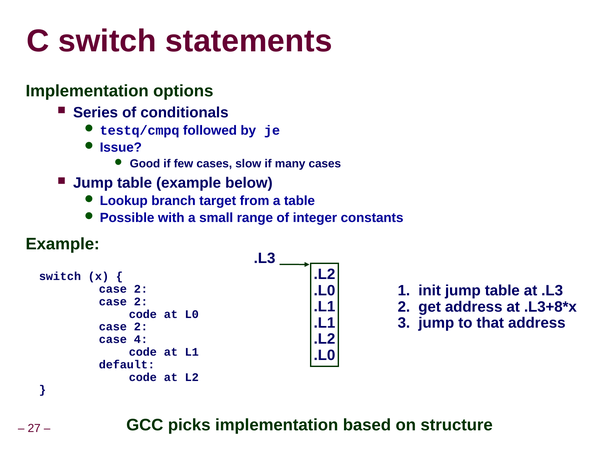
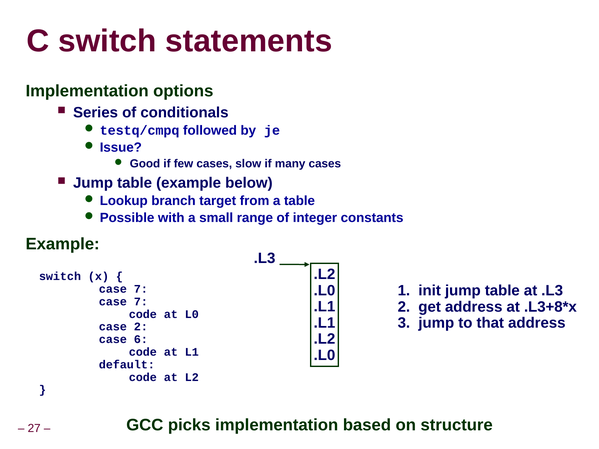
2: 2 -> 7 (141, 289)
2: 2 -> 7 (141, 302)
4: 4 -> 6 (141, 340)
